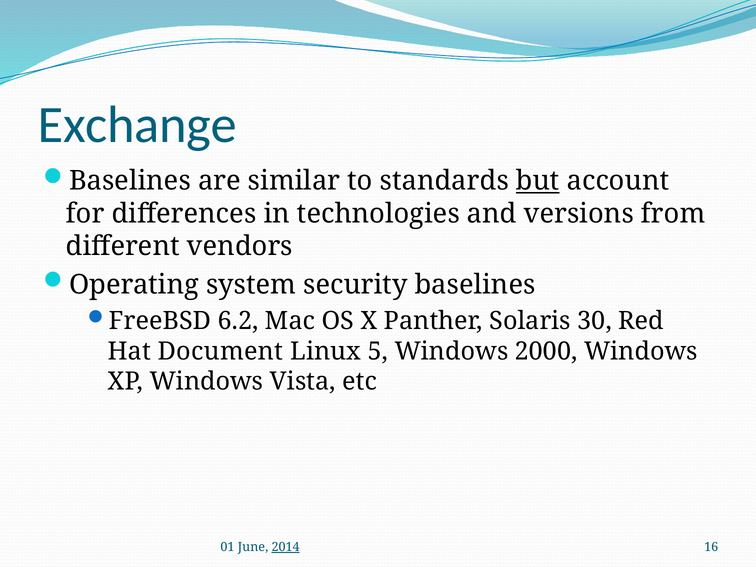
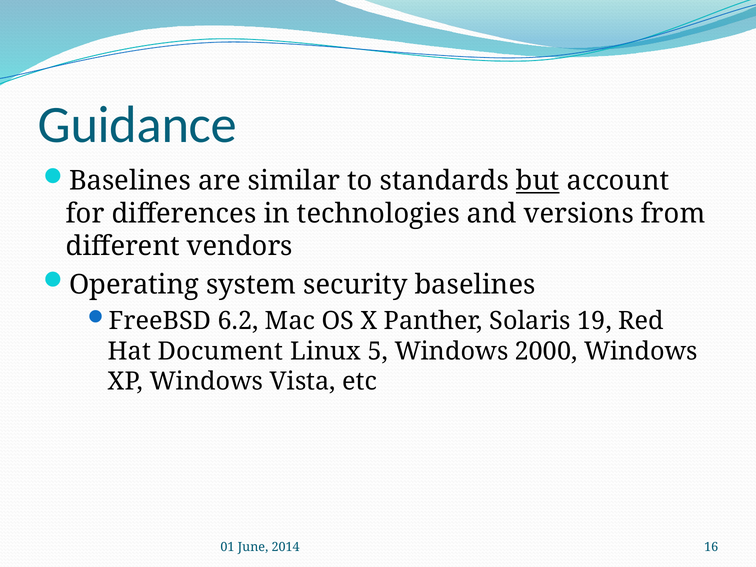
Exchange: Exchange -> Guidance (137, 125)
30: 30 -> 19 (595, 321)
2014 underline: present -> none (286, 547)
